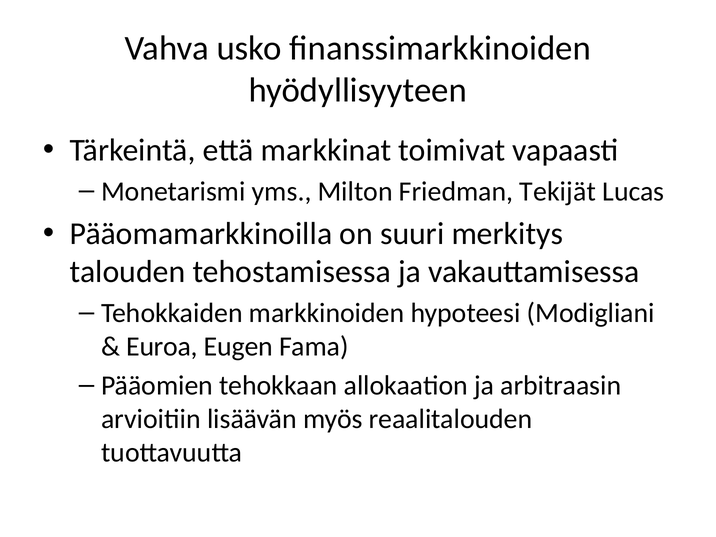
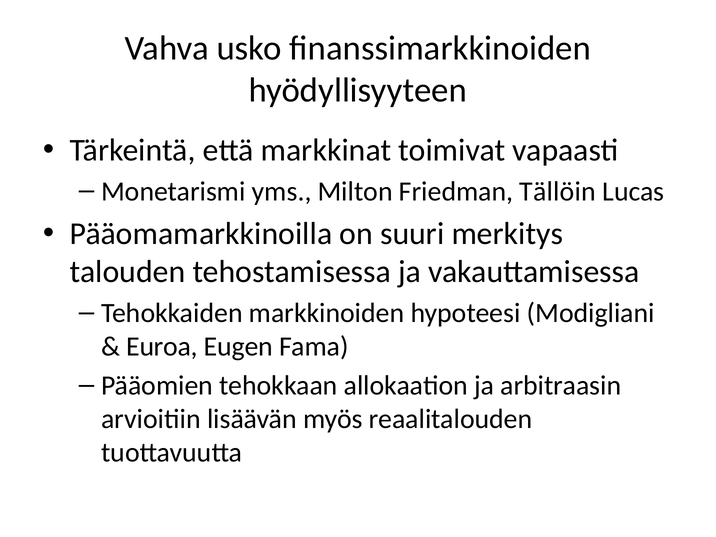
Tekijät: Tekijät -> Tällöin (558, 191)
